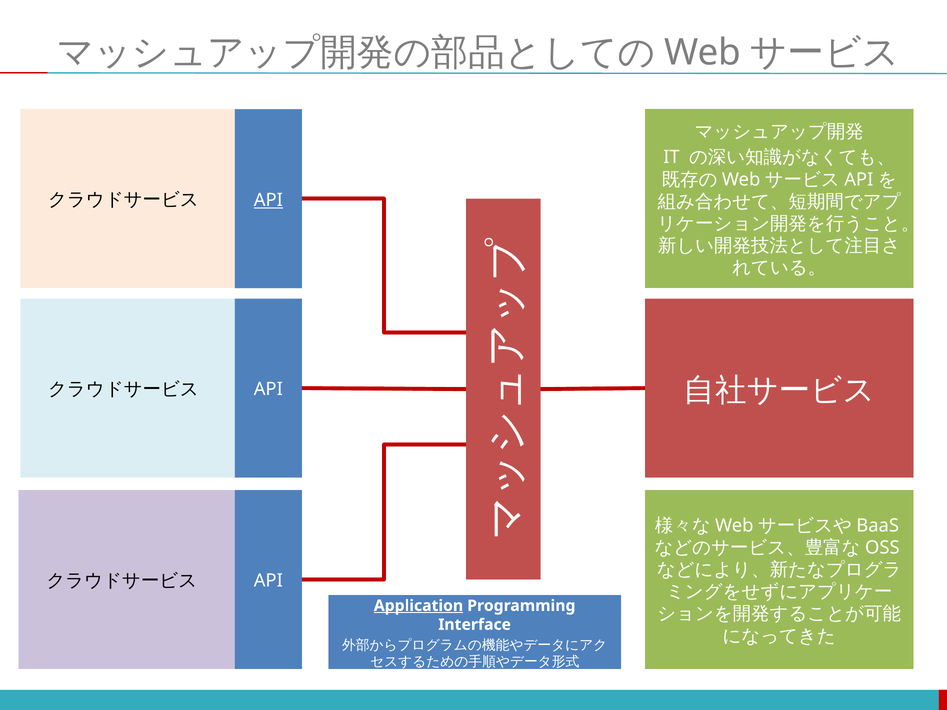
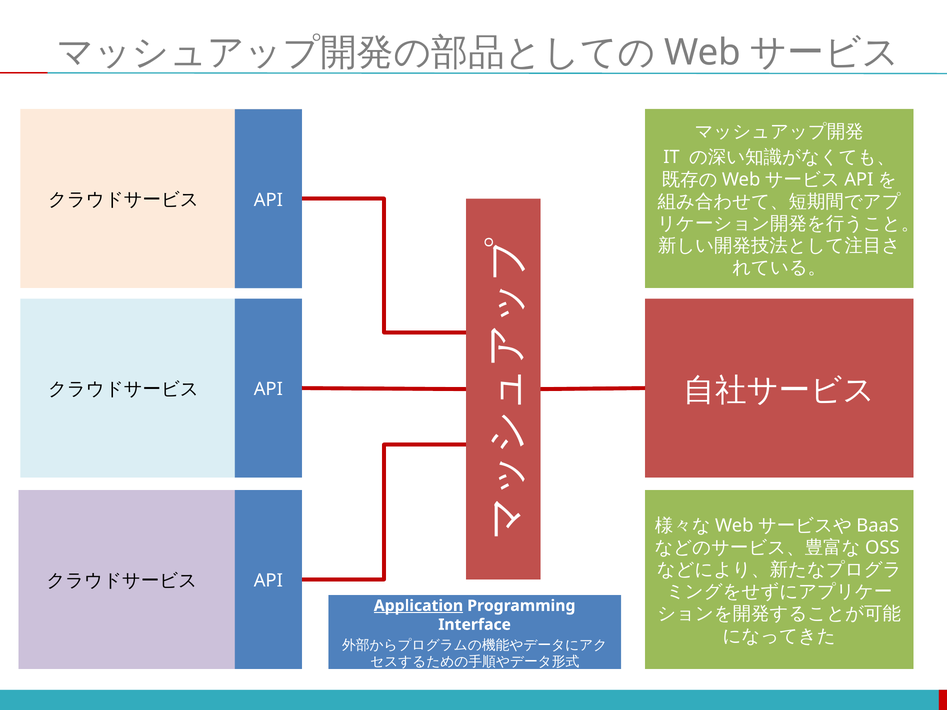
API underline: present -> none (268, 200)
